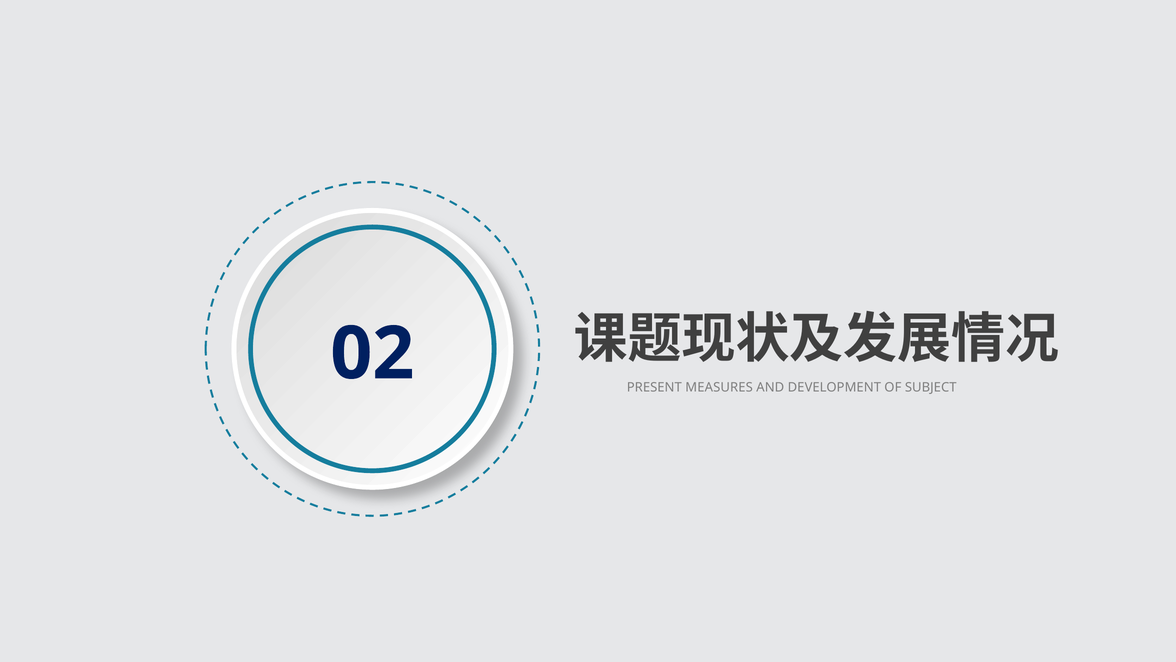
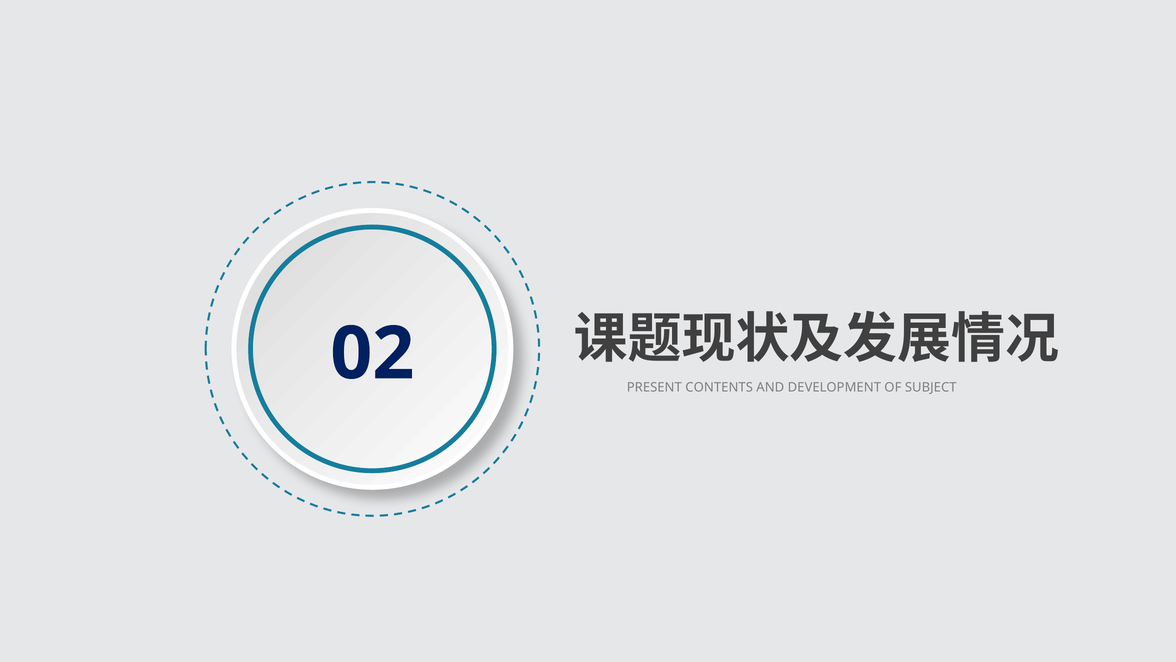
MEASURES: MEASURES -> CONTENTS (719, 387)
